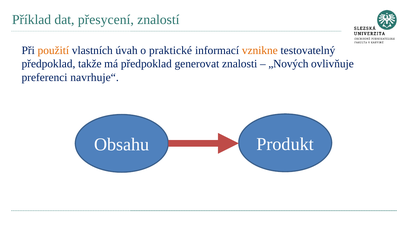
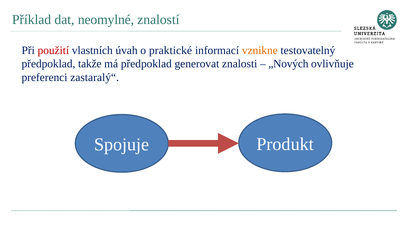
přesycení: přesycení -> neomylné (106, 20)
použití colour: orange -> red (53, 50)
navrhuje“: navrhuje“ -> zastaralý“ (95, 77)
Obsahu: Obsahu -> Spojuje (122, 145)
